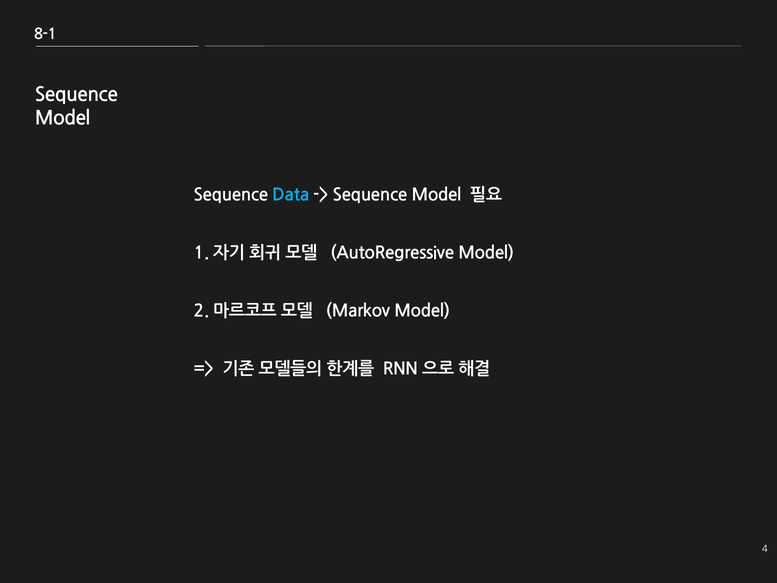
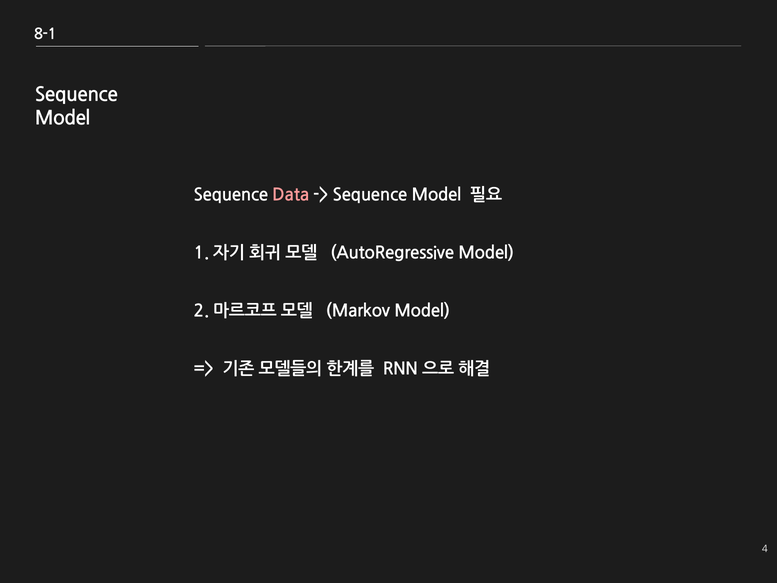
Data colour: light blue -> pink (291, 195)
